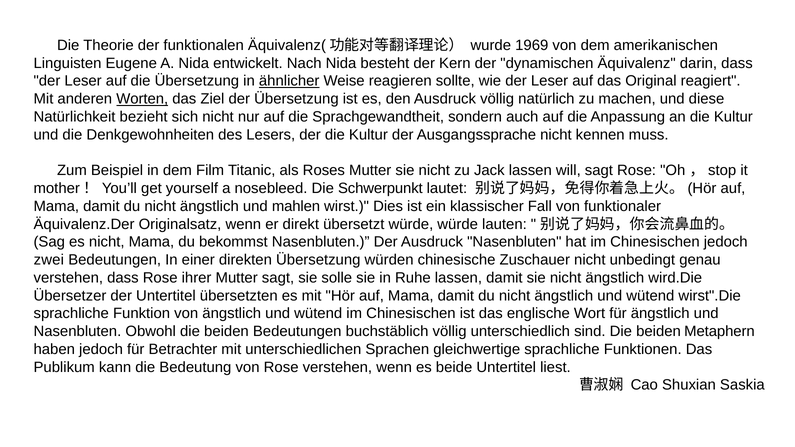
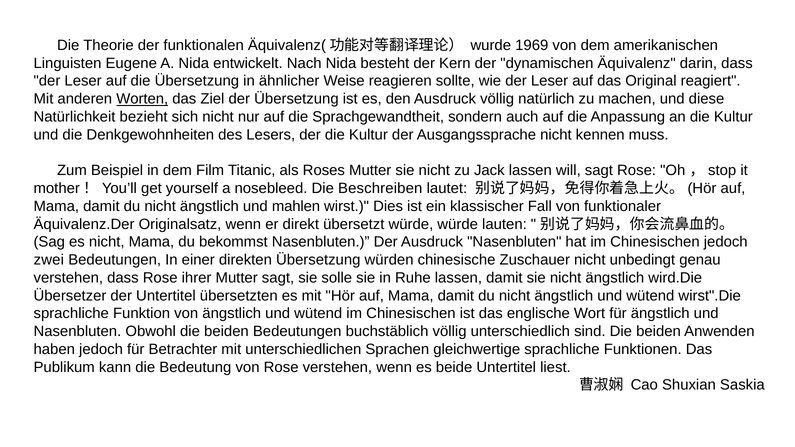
ähnlicher underline: present -> none (289, 81)
Schwerpunkt: Schwerpunkt -> Beschreiben (380, 188)
Metaphern: Metaphern -> Anwenden (719, 332)
